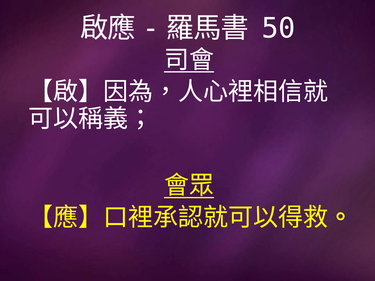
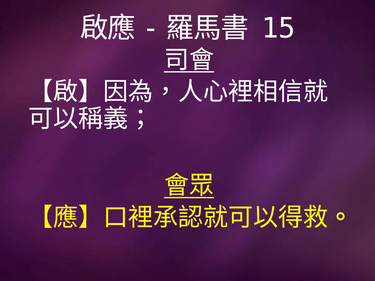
50: 50 -> 15 (278, 28)
